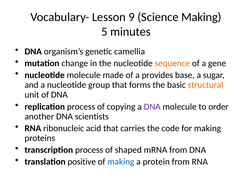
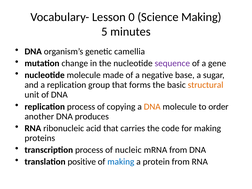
9: 9 -> 0 (132, 17)
sequence colour: orange -> purple (172, 63)
provides: provides -> negative (157, 75)
a nucleotide: nucleotide -> replication (67, 85)
DNA colour: purple -> orange (152, 107)
scientists: scientists -> produces (92, 116)
shaped: shaped -> nucleic (128, 150)
